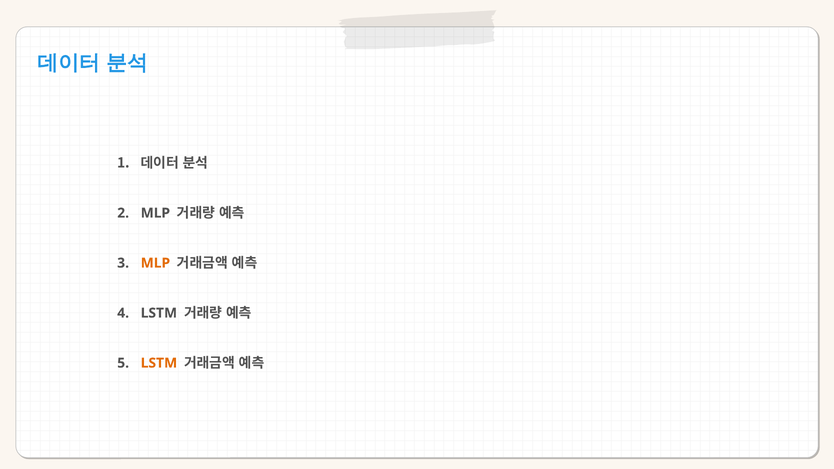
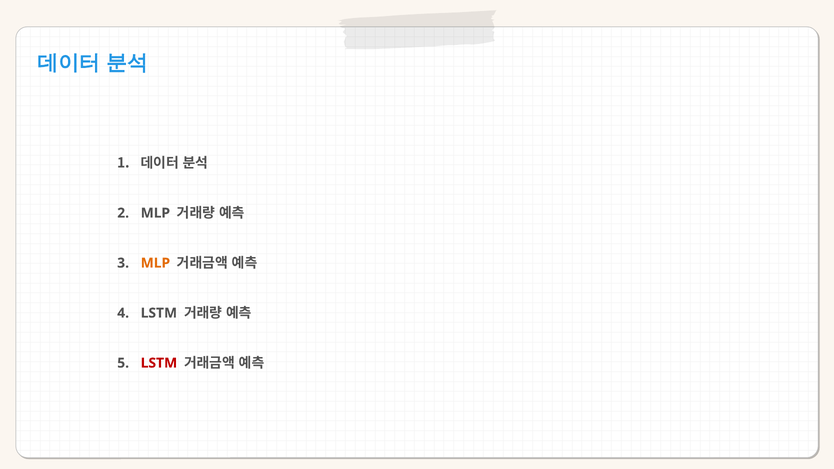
LSTM colour: orange -> red (159, 363)
